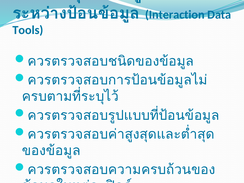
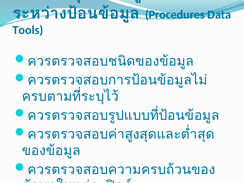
Interaction: Interaction -> Procedures (175, 15)
